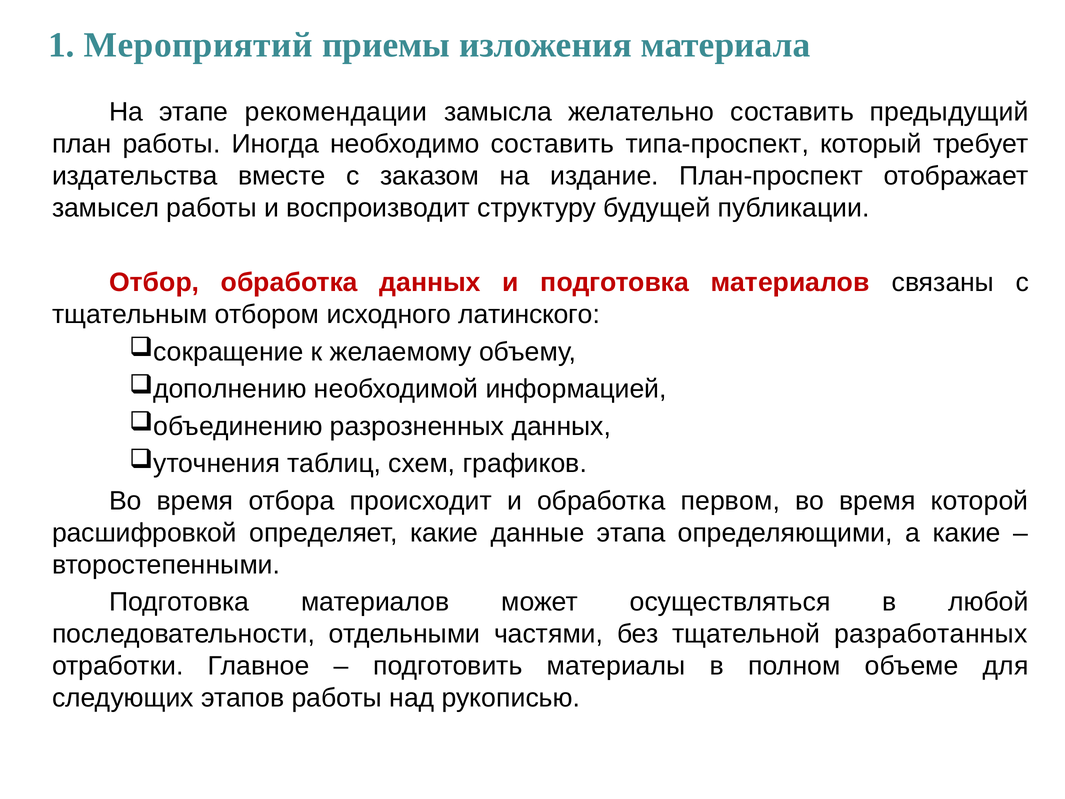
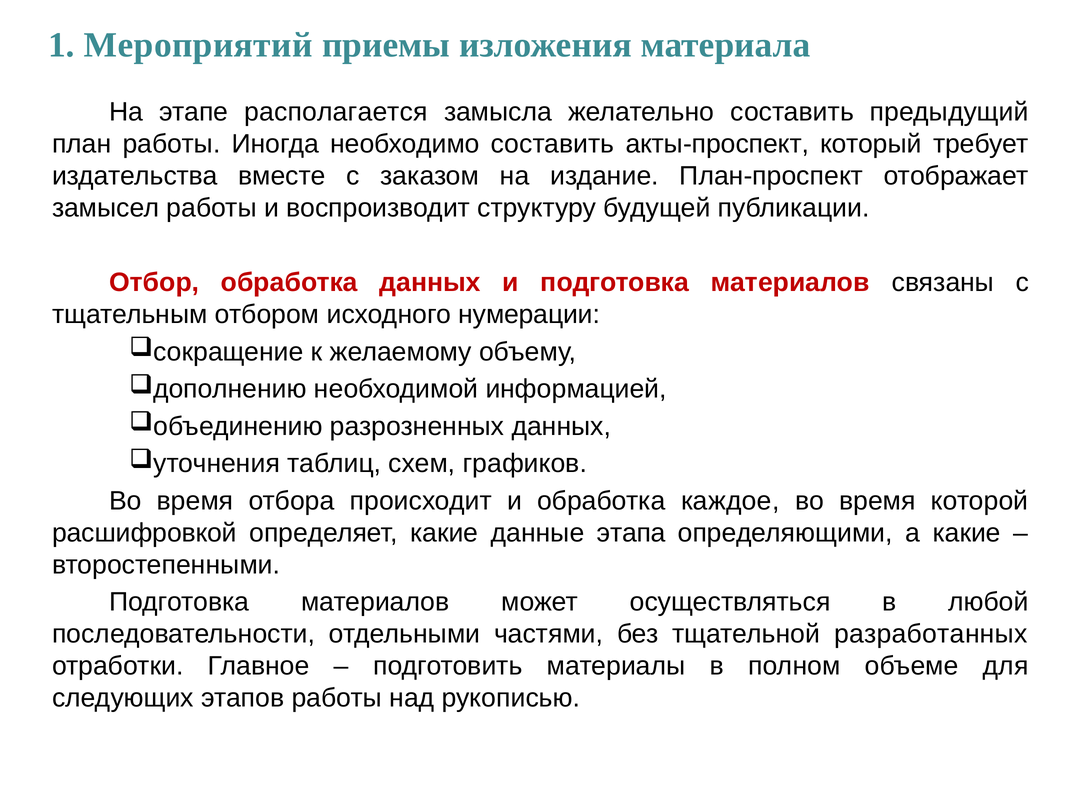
рекомендации: рекомендации -> располагается (336, 112)
типа-проспект: типа-проспект -> акты-проспект (717, 144)
латинского: латинского -> нумерации (529, 314)
первом: первом -> каждое (730, 501)
